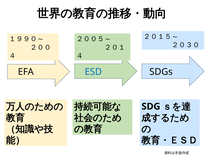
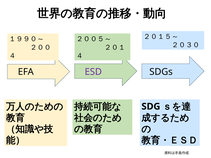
ESD colour: blue -> purple (93, 72)
